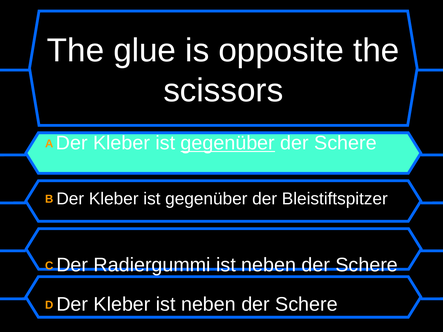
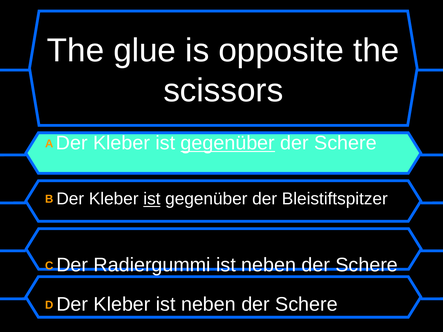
ist underline: none -> present (152, 199)
